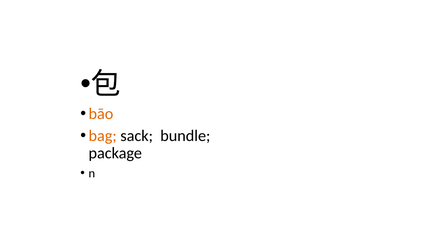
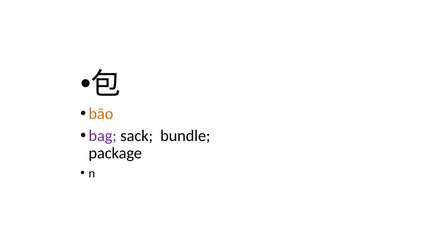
bag colour: orange -> purple (103, 136)
